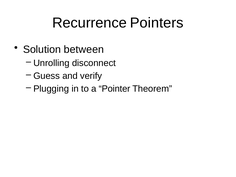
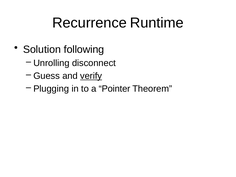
Pointers: Pointers -> Runtime (157, 23)
between: between -> following (84, 50)
verify underline: none -> present (91, 76)
